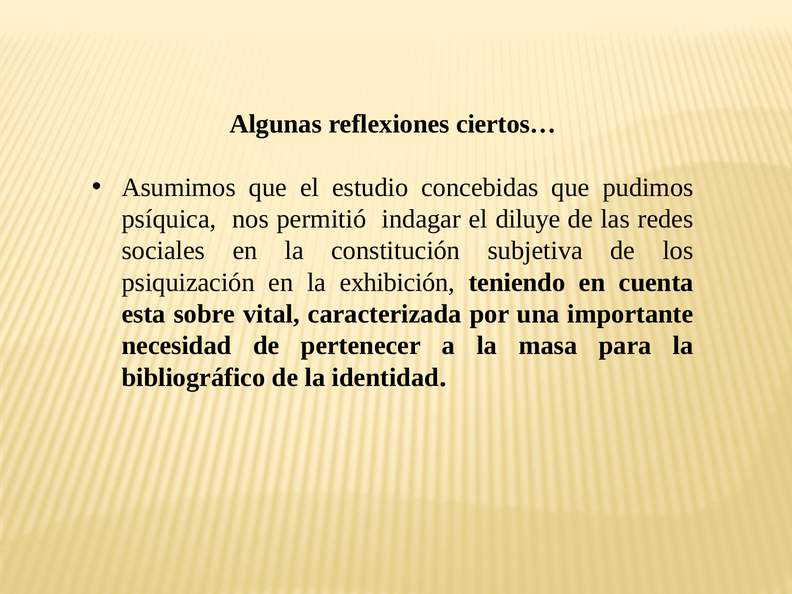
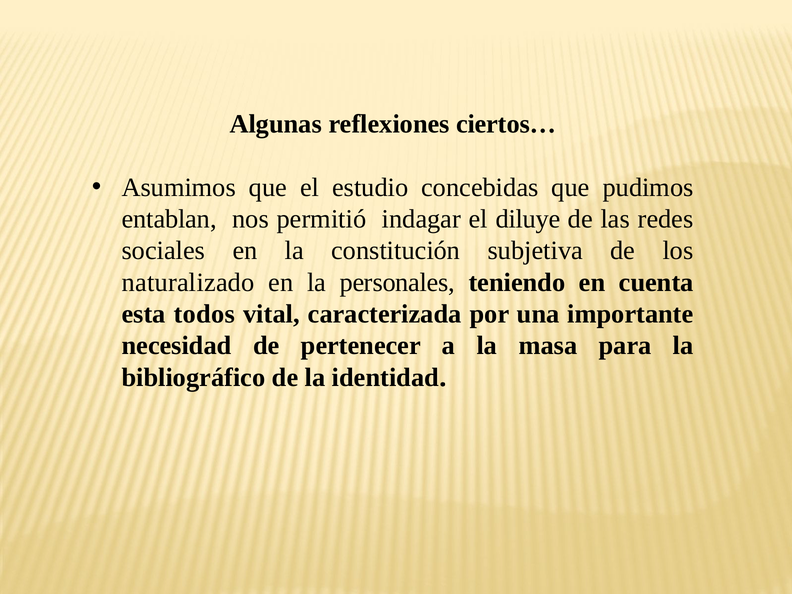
psíquica: psíquica -> entablan (169, 219)
psiquización: psiquización -> naturalizado (188, 282)
exhibición: exhibición -> personales (397, 282)
sobre: sobre -> todos (204, 314)
